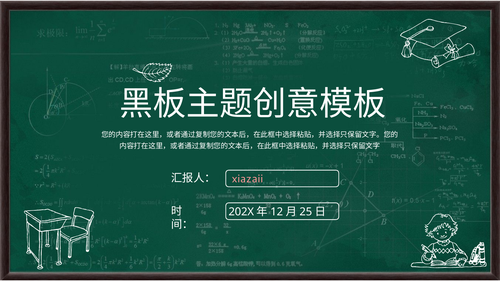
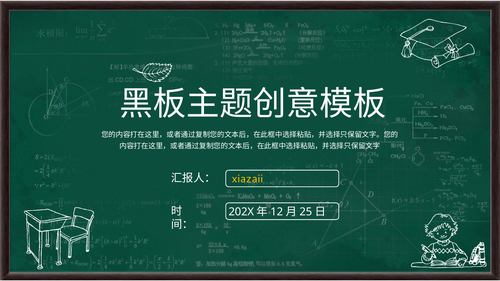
xiazaii colour: pink -> yellow (247, 179)
